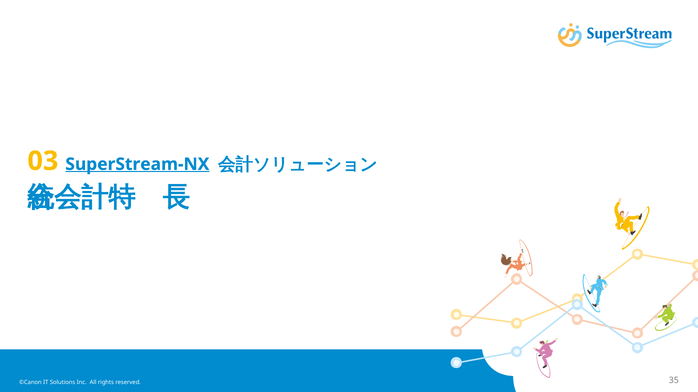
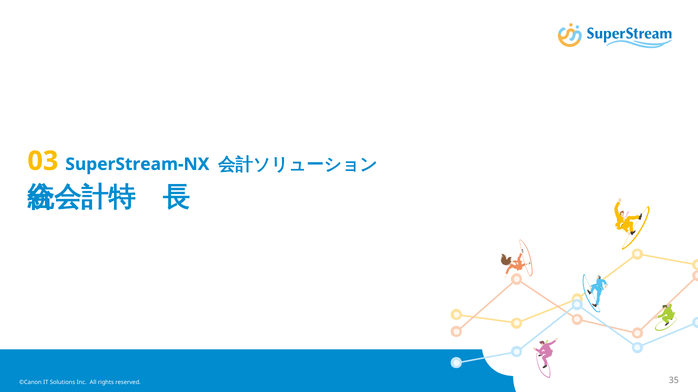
SuperStream-NX underline: present -> none (137, 164)
